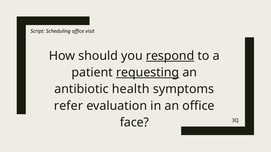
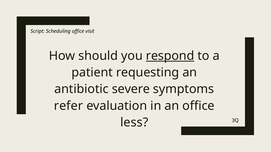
requesting underline: present -> none (148, 73)
health: health -> severe (131, 89)
face: face -> less (134, 123)
